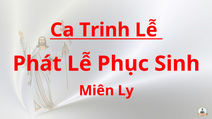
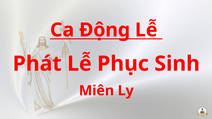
Trinh: Trinh -> Động (105, 30)
